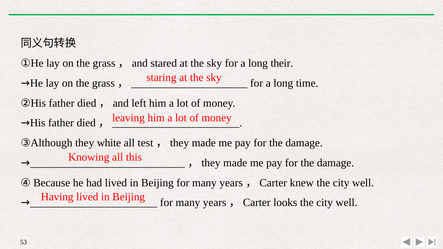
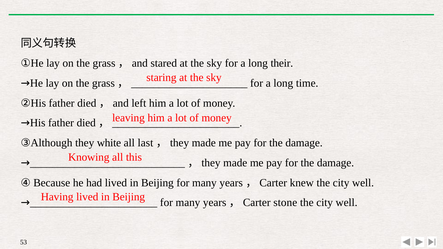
test: test -> last (145, 143)
looks: looks -> stone (285, 203)
